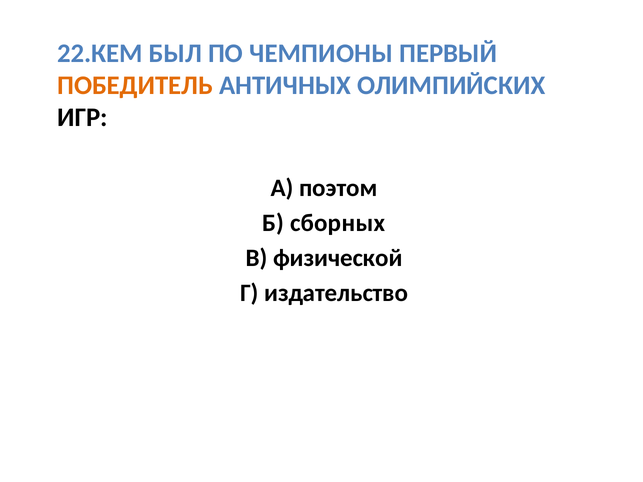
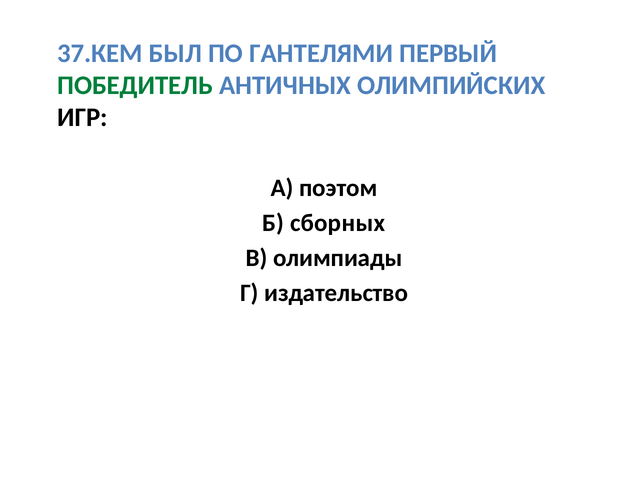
22.КЕМ: 22.КЕМ -> 37.КЕМ (100, 53)
ЧЕМПИОНЫ: ЧЕМПИОНЫ -> ГАНТЕЛЯМИ (321, 53)
ПОБЕДИТЕЛЬ colour: orange -> green (135, 85)
физической: физической -> олимпиады (338, 258)
